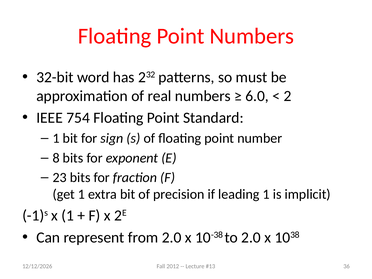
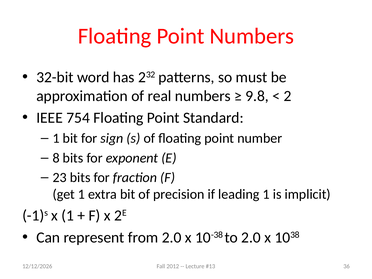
6.0: 6.0 -> 9.8 (257, 96)
